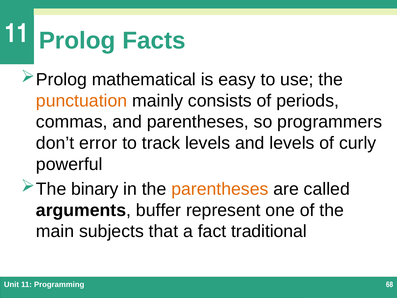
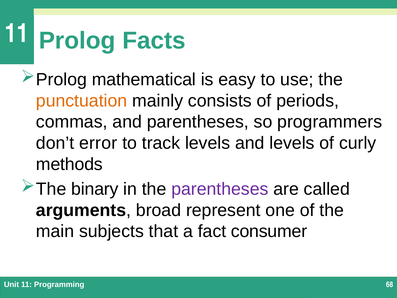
powerful: powerful -> methods (69, 164)
parentheses colour: orange -> purple (220, 189)
buffer: buffer -> broad (159, 210)
traditional: traditional -> consumer (269, 231)
